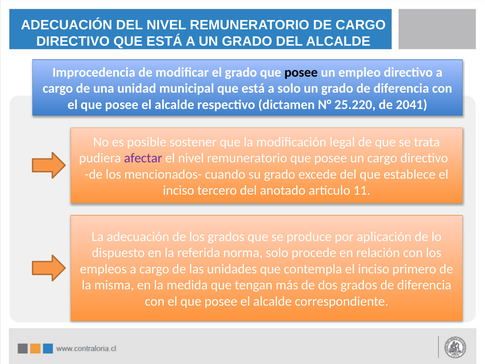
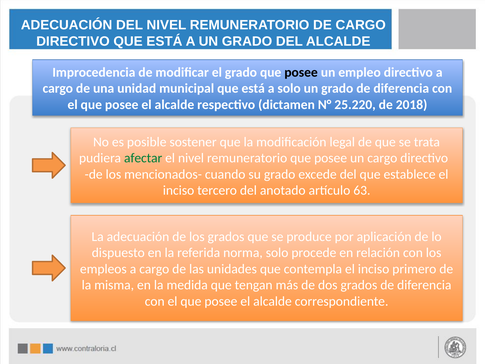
2041: 2041 -> 2018 (412, 105)
afectar colour: purple -> green (143, 158)
11: 11 -> 63 (362, 190)
